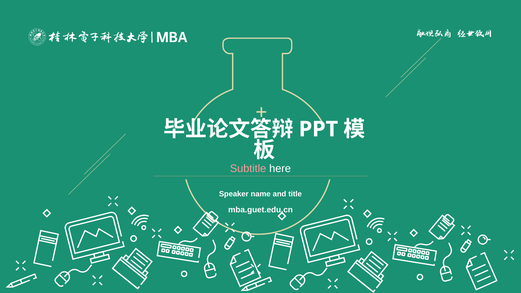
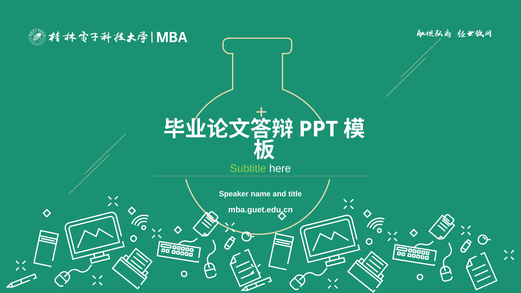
Subtitle colour: pink -> light green (248, 169)
